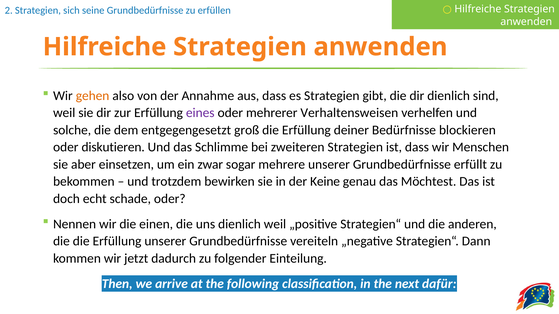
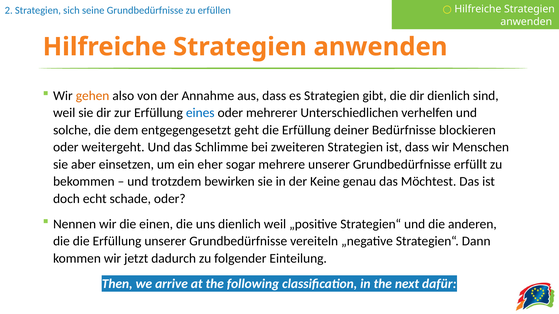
eines colour: purple -> blue (200, 113)
Verhaltensweisen: Verhaltensweisen -> Unterschiedlichen (349, 113)
groß: groß -> geht (247, 130)
diskutieren: diskutieren -> weitergeht (113, 147)
zwar: zwar -> eher (210, 165)
